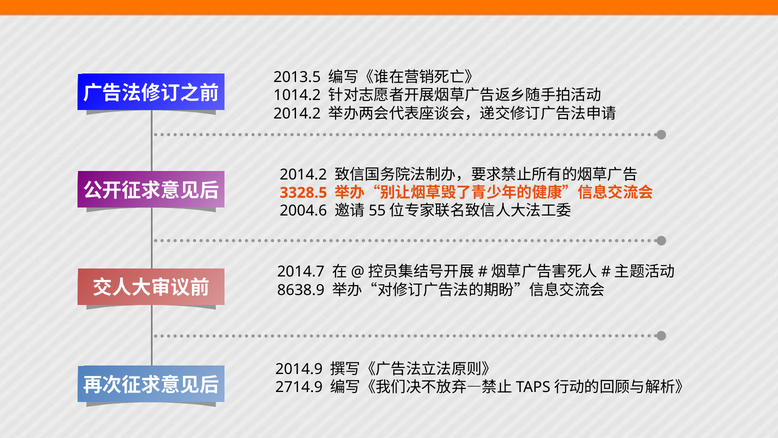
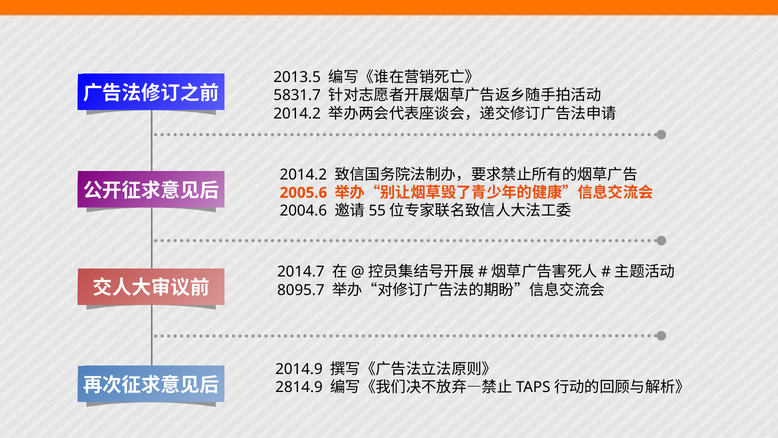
1014.2: 1014.2 -> 5831.7 (297, 95)
3328.5: 3328.5 -> 2005.6 (303, 193)
8638.9: 8638.9 -> 8095.7 (301, 290)
2714.9: 2714.9 -> 2814.9 (299, 387)
